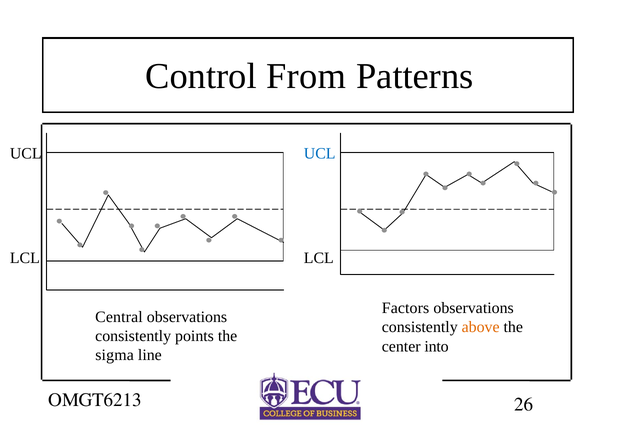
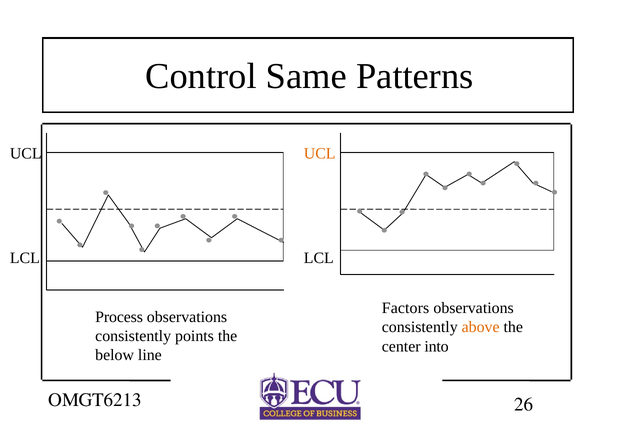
From: From -> Same (306, 76)
UCL colour: blue -> orange (320, 154)
Central: Central -> Process (119, 317)
sigma: sigma -> below (115, 355)
